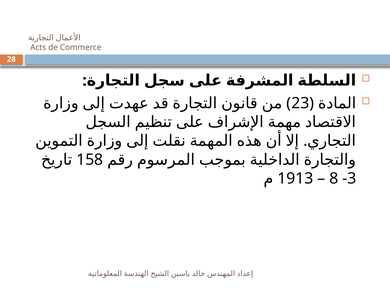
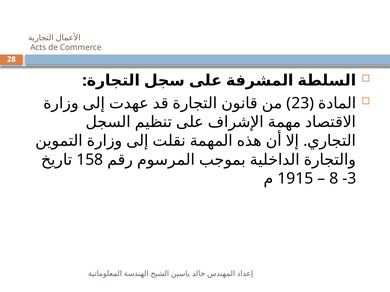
1913: 1913 -> 1915 (295, 179)
